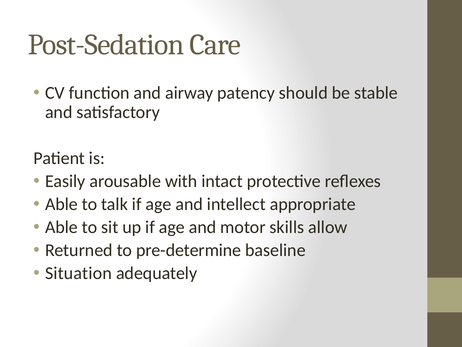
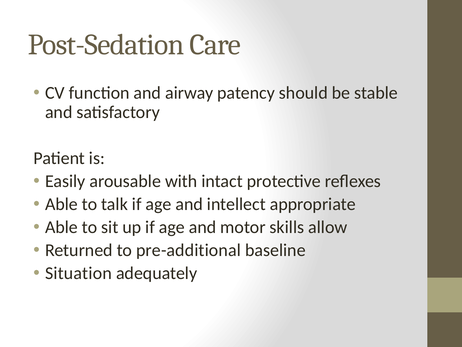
pre-determine: pre-determine -> pre-additional (188, 250)
